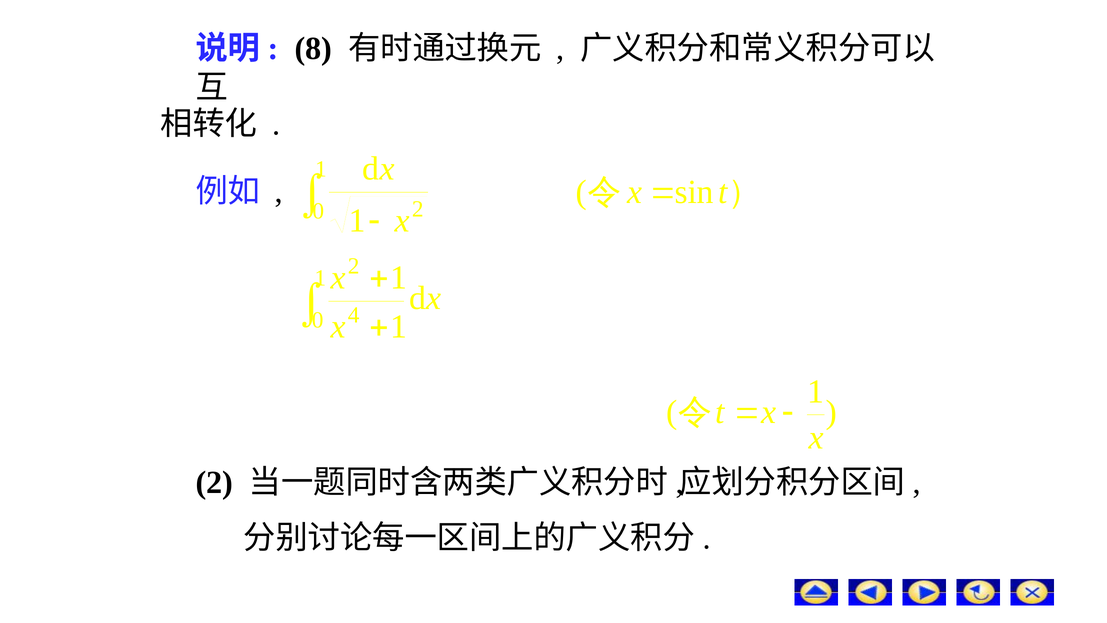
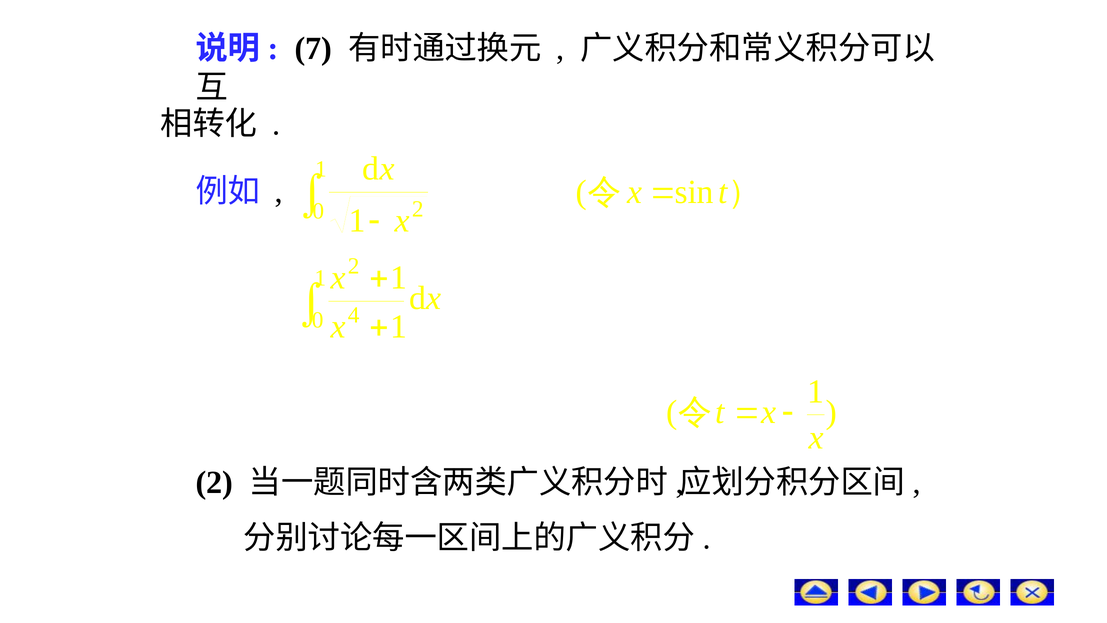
8: 8 -> 7 (313, 49)
